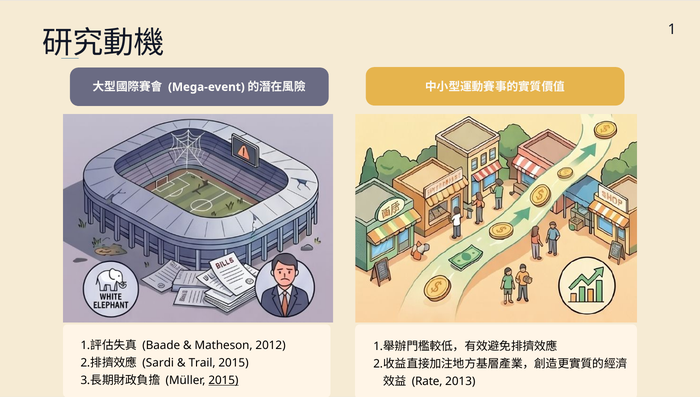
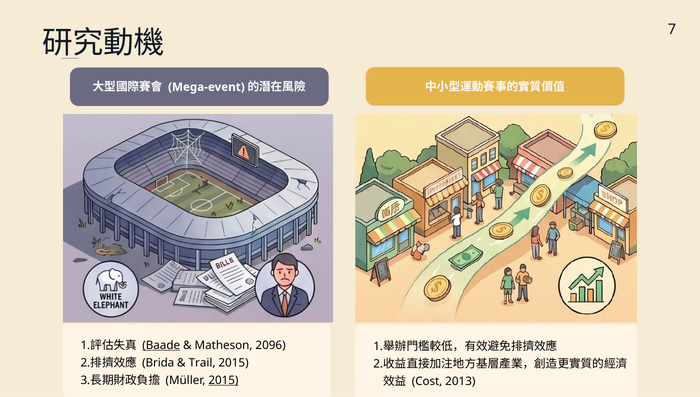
1: 1 -> 7 (672, 30)
Baade underline: none -> present (161, 345)
2012: 2012 -> 2096 (271, 345)
Sardi: Sardi -> Brida (158, 363)
Rate: Rate -> Cost (427, 381)
